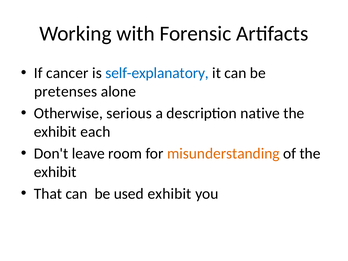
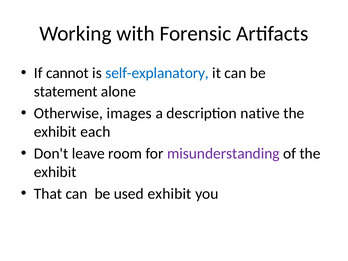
cancer: cancer -> cannot (67, 73)
pretenses: pretenses -> statement (66, 92)
serious: serious -> images (129, 113)
misunderstanding colour: orange -> purple (223, 153)
